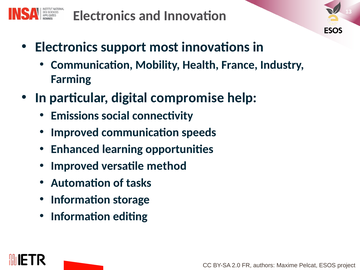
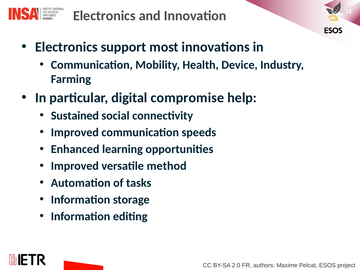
France: France -> Device (240, 65)
Emissions: Emissions -> Sustained (75, 116)
